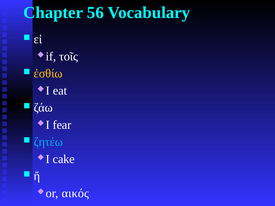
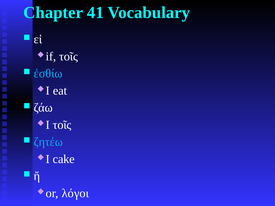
56: 56 -> 41 (95, 13)
ἐσθίω colour: yellow -> light blue (48, 74)
I fear: fear -> τοῖς (62, 125)
αικός: αικός -> λόγοι (75, 193)
